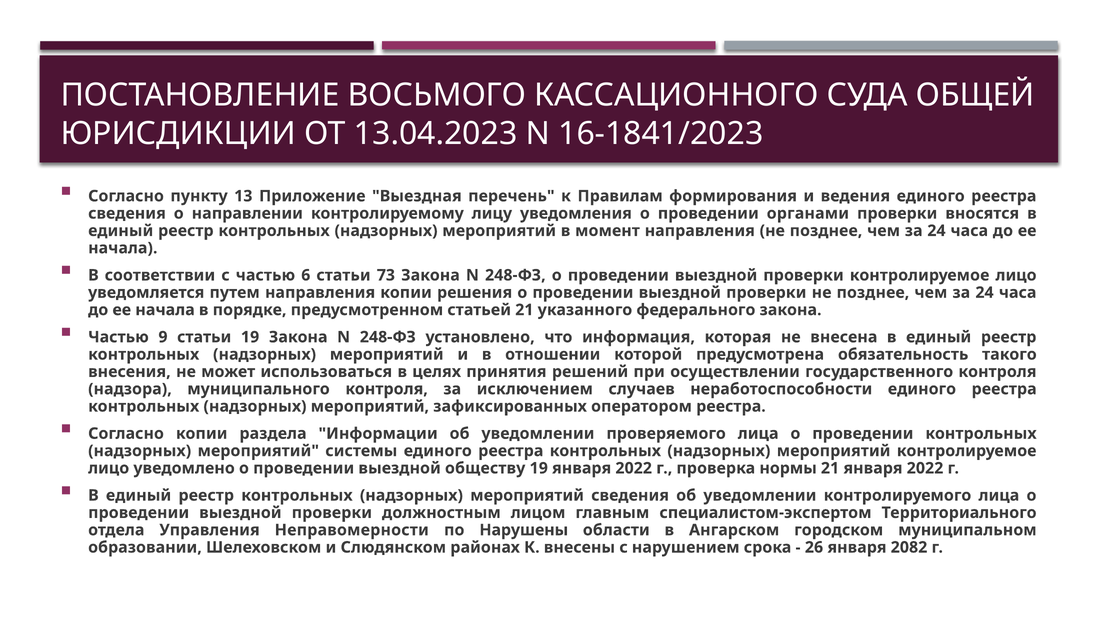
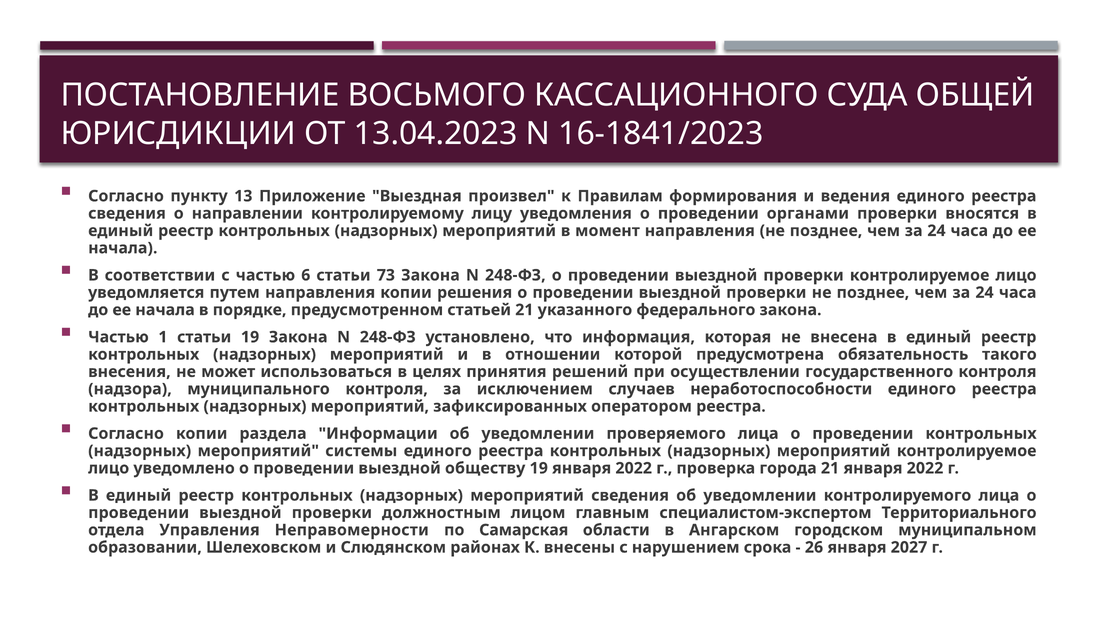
перечень: перечень -> произвел (511, 196)
9: 9 -> 1 (163, 337)
нормы: нормы -> города (788, 468)
Нарушены: Нарушены -> Самарская (524, 530)
2082: 2082 -> 2027 (909, 547)
